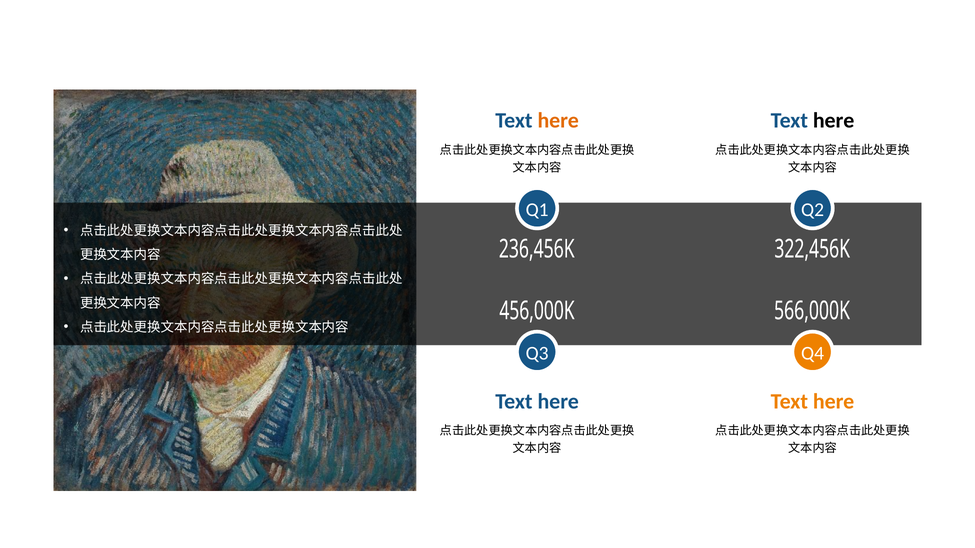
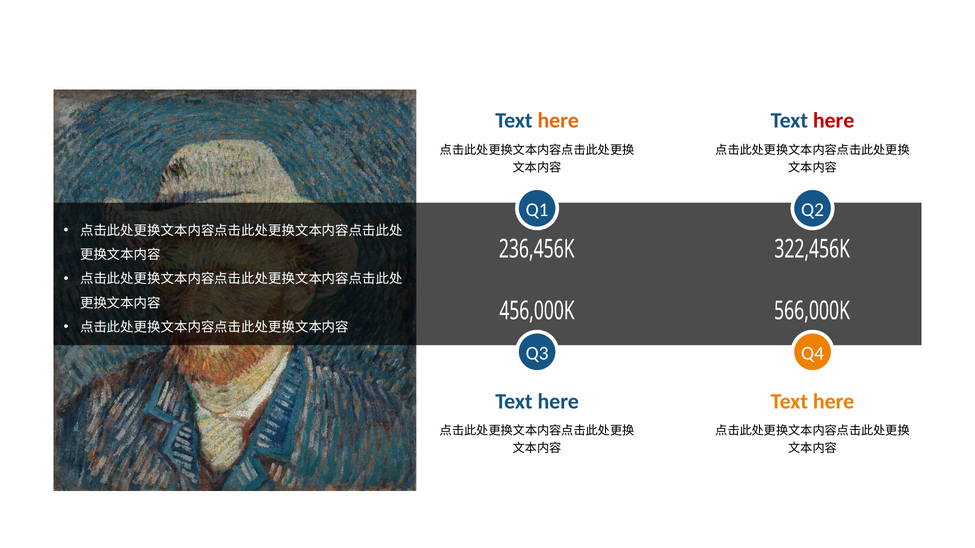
here colour: black -> red (834, 121)
